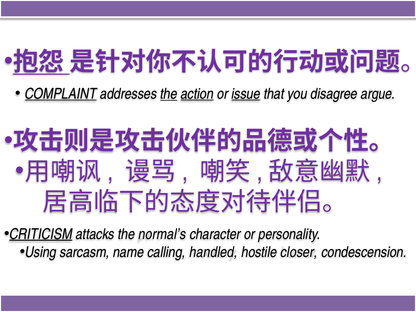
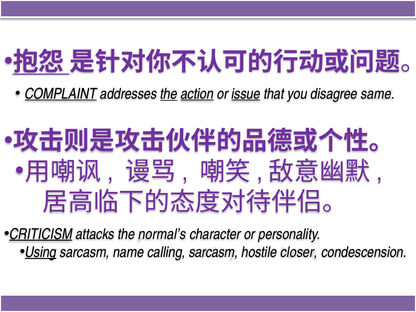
argue: argue -> same (378, 94)
Using underline: none -> present (41, 252)
calling handled: handled -> sarcasm (214, 252)
